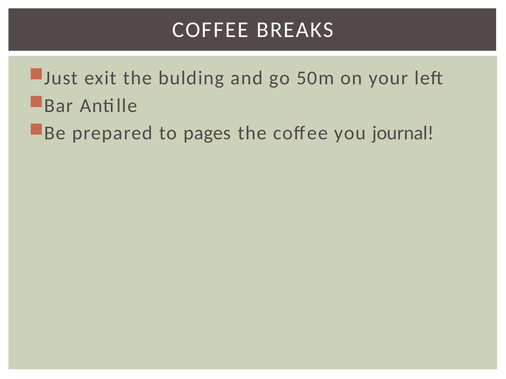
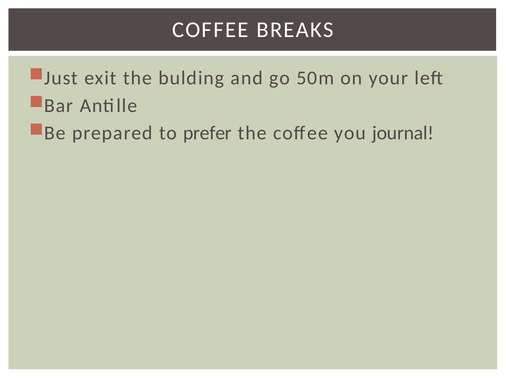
pages: pages -> prefer (207, 133)
